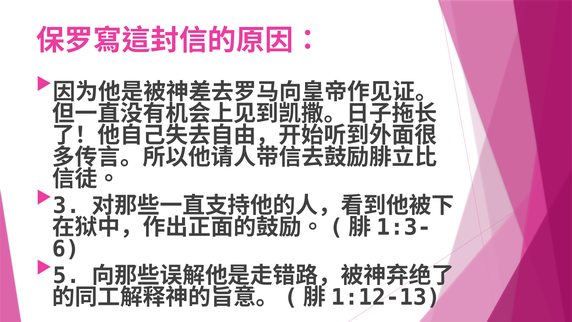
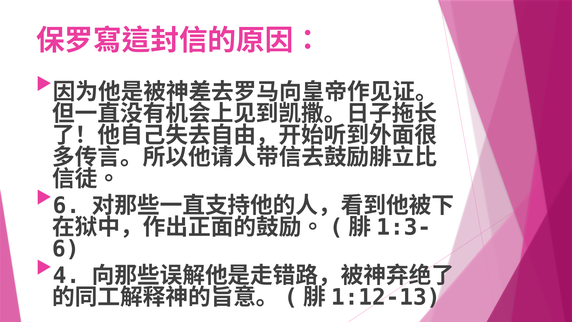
3: 3 -> 6 (66, 205)
5: 5 -> 4 (66, 275)
